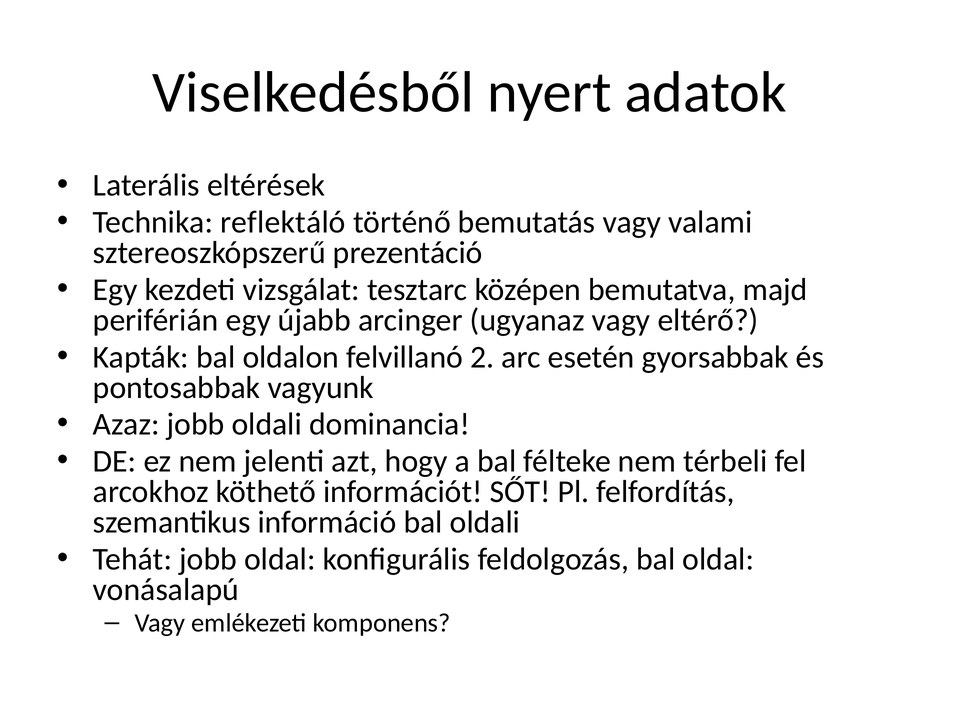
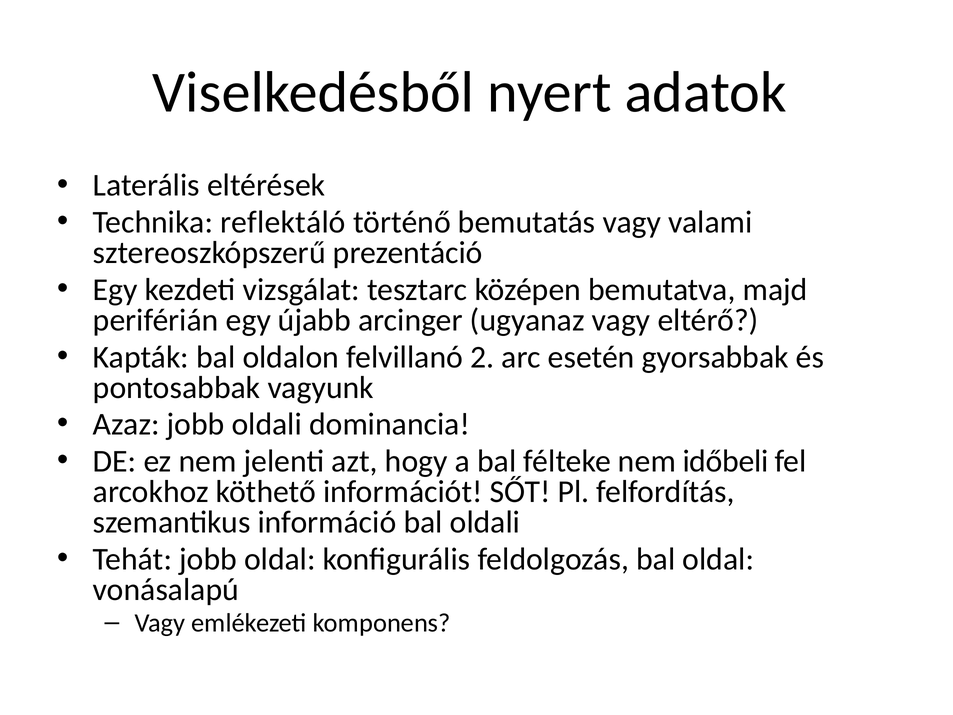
térbeli: térbeli -> időbeli (725, 461)
